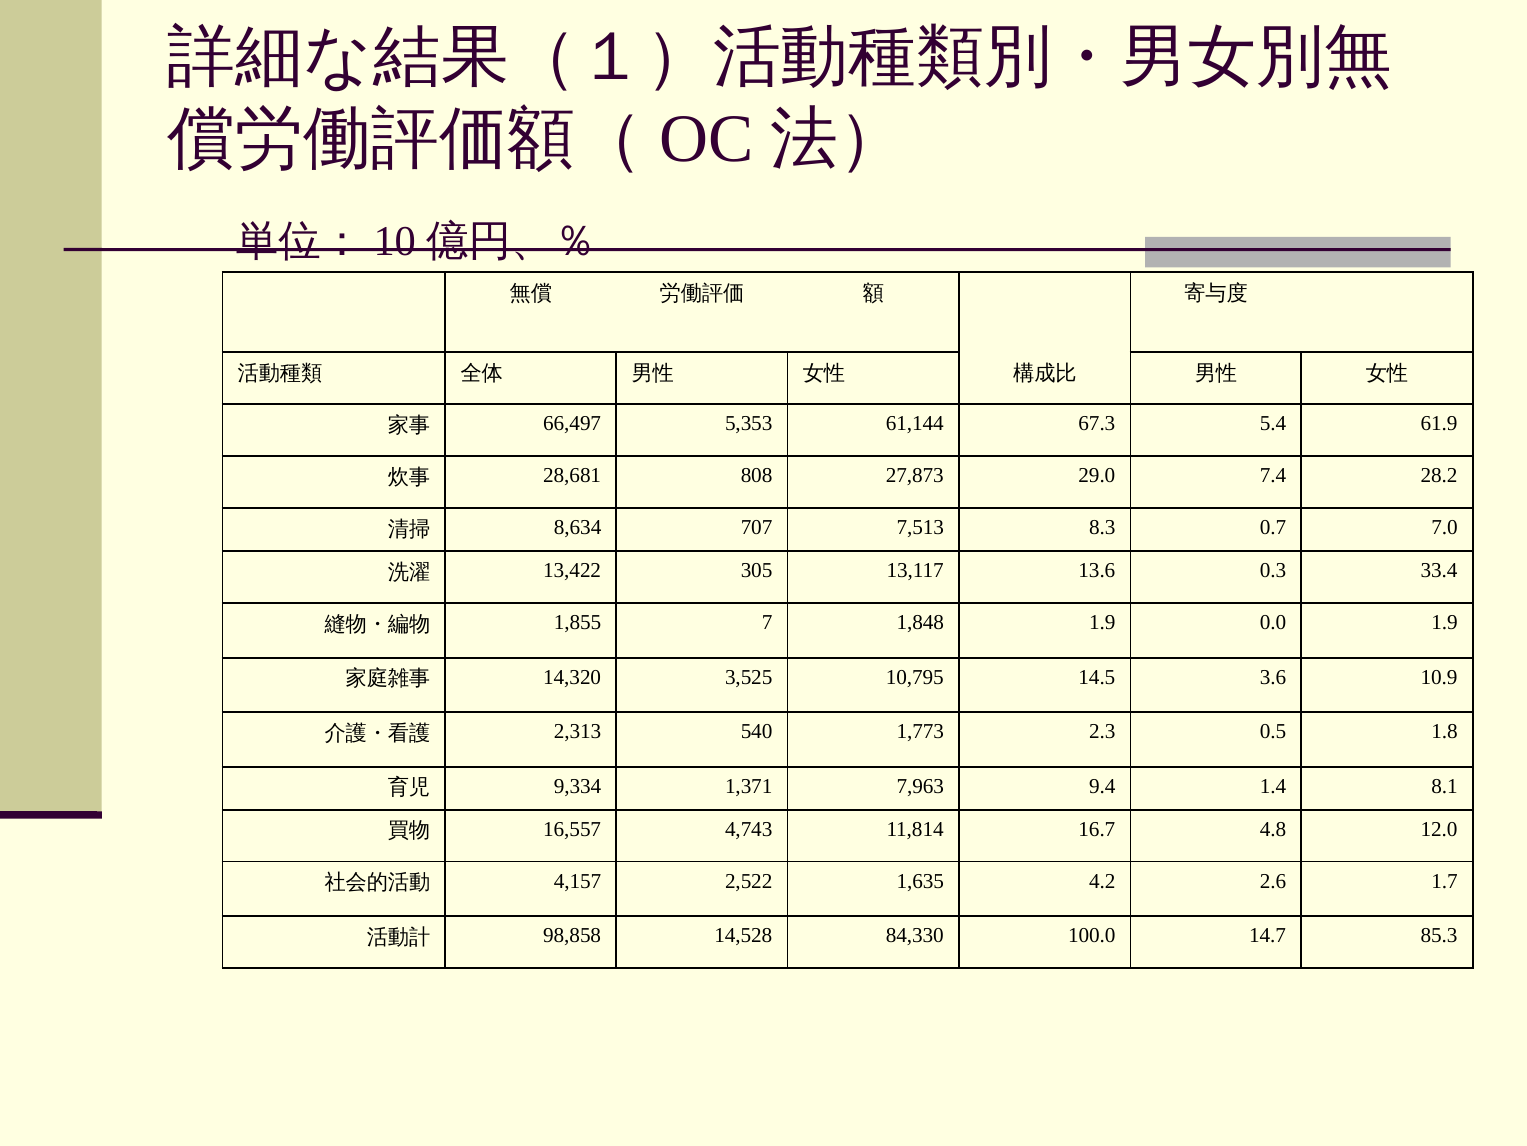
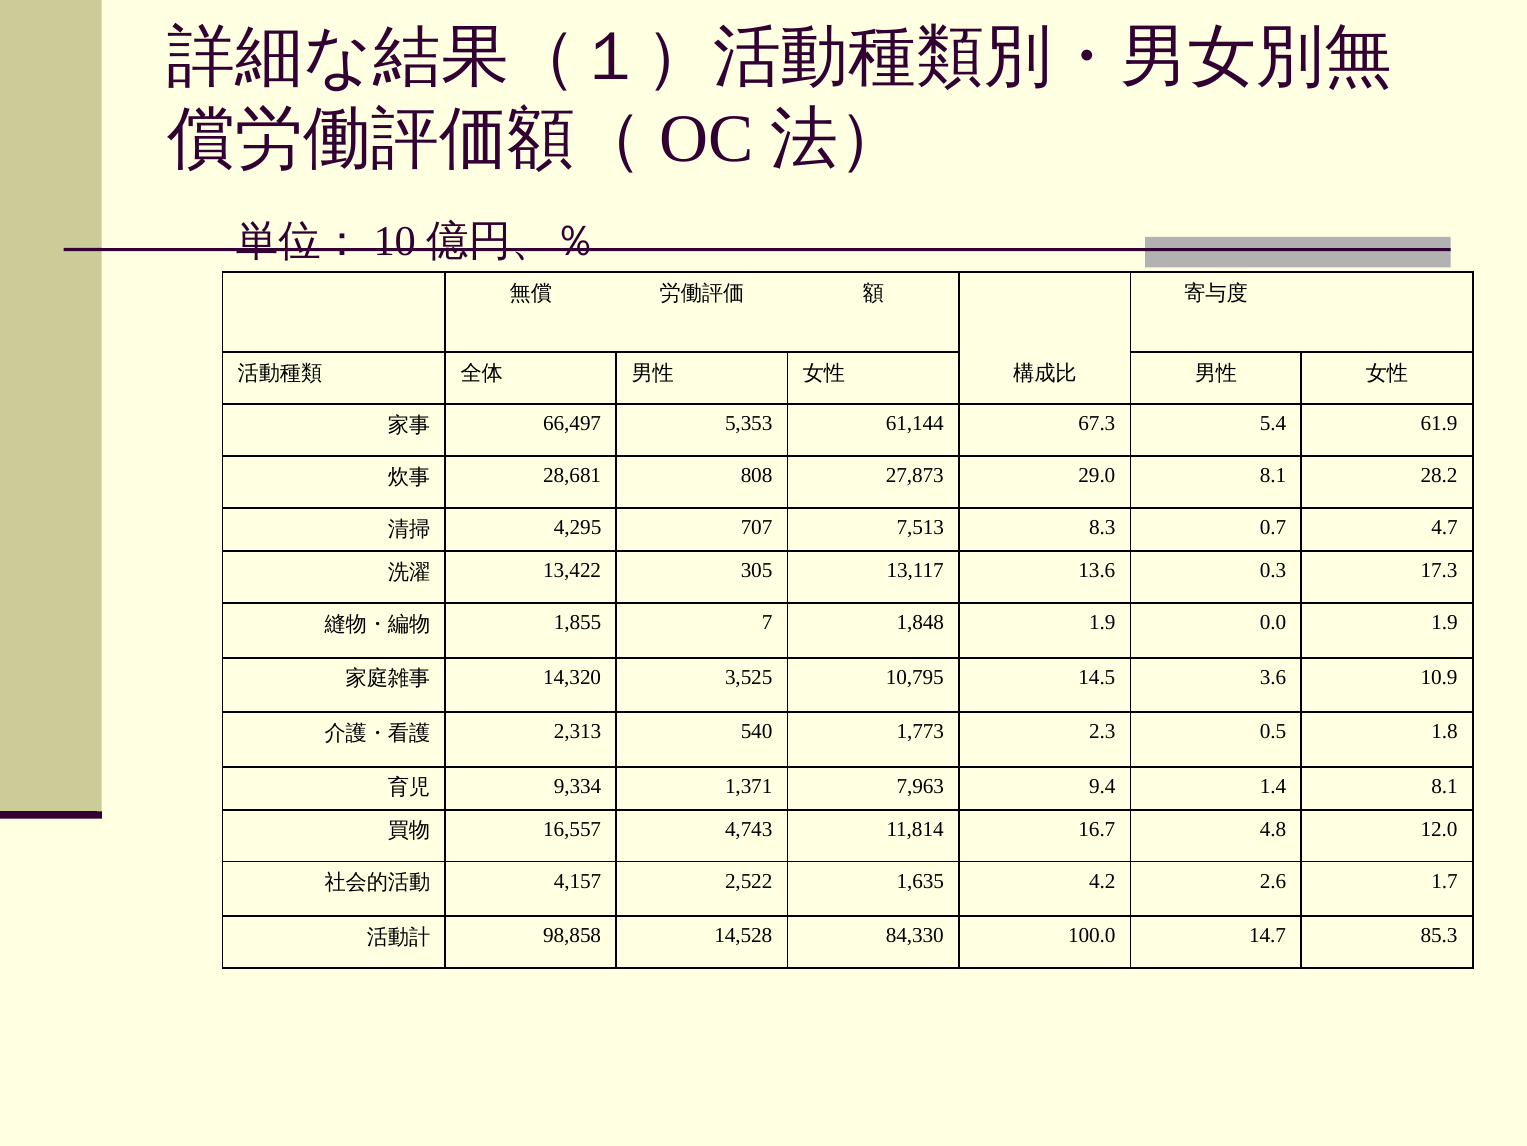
29.0 7.4: 7.4 -> 8.1 (1273, 475)
8,634: 8,634 -> 4,295 (578, 527)
7.0: 7.0 -> 4.7 (1445, 527)
33.4: 33.4 -> 17.3 (1439, 570)
